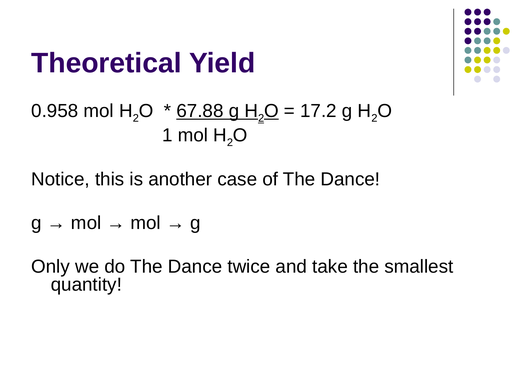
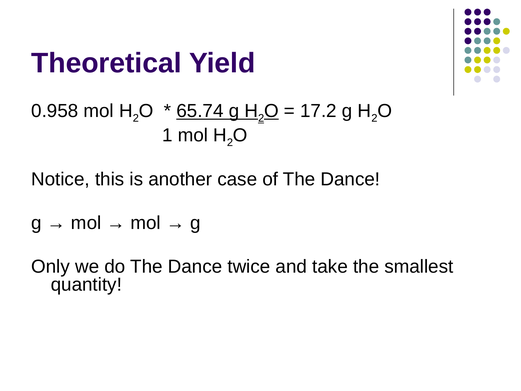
67.88: 67.88 -> 65.74 (200, 111)
